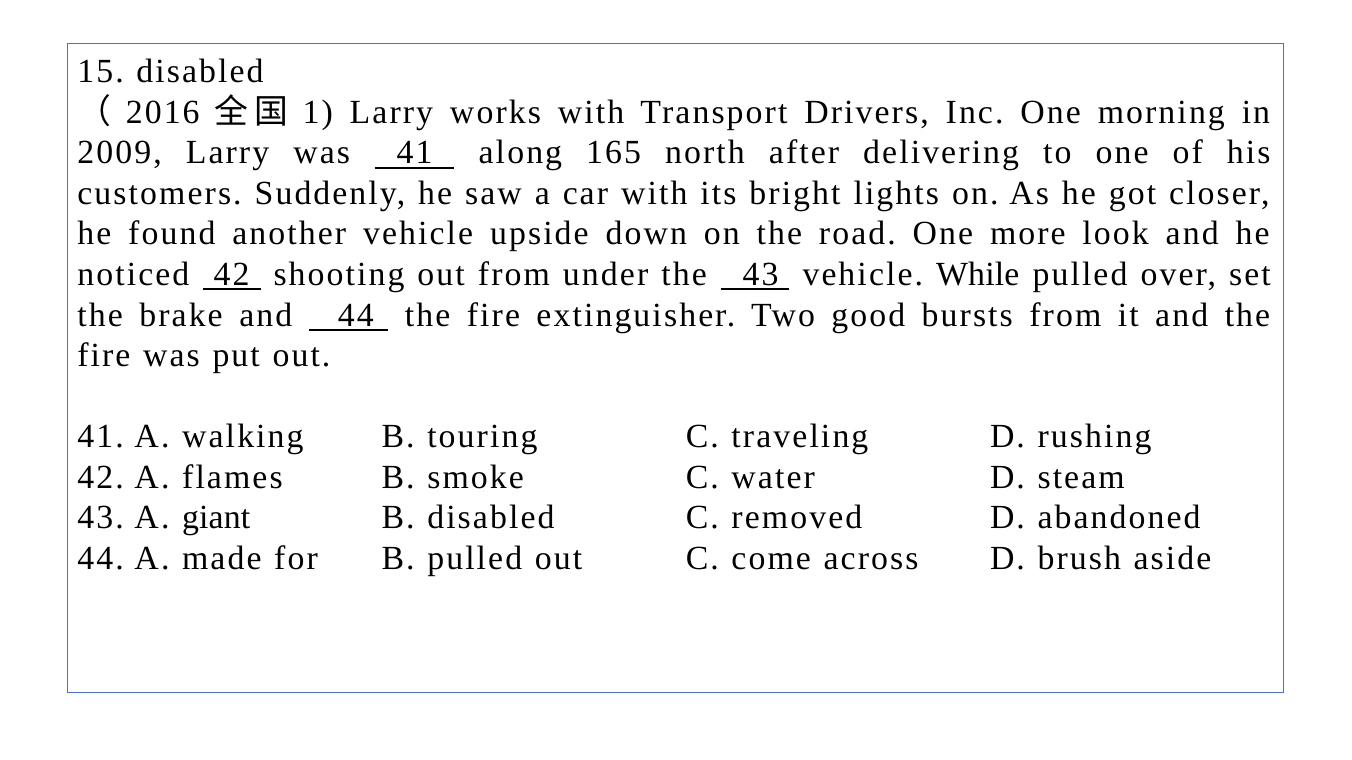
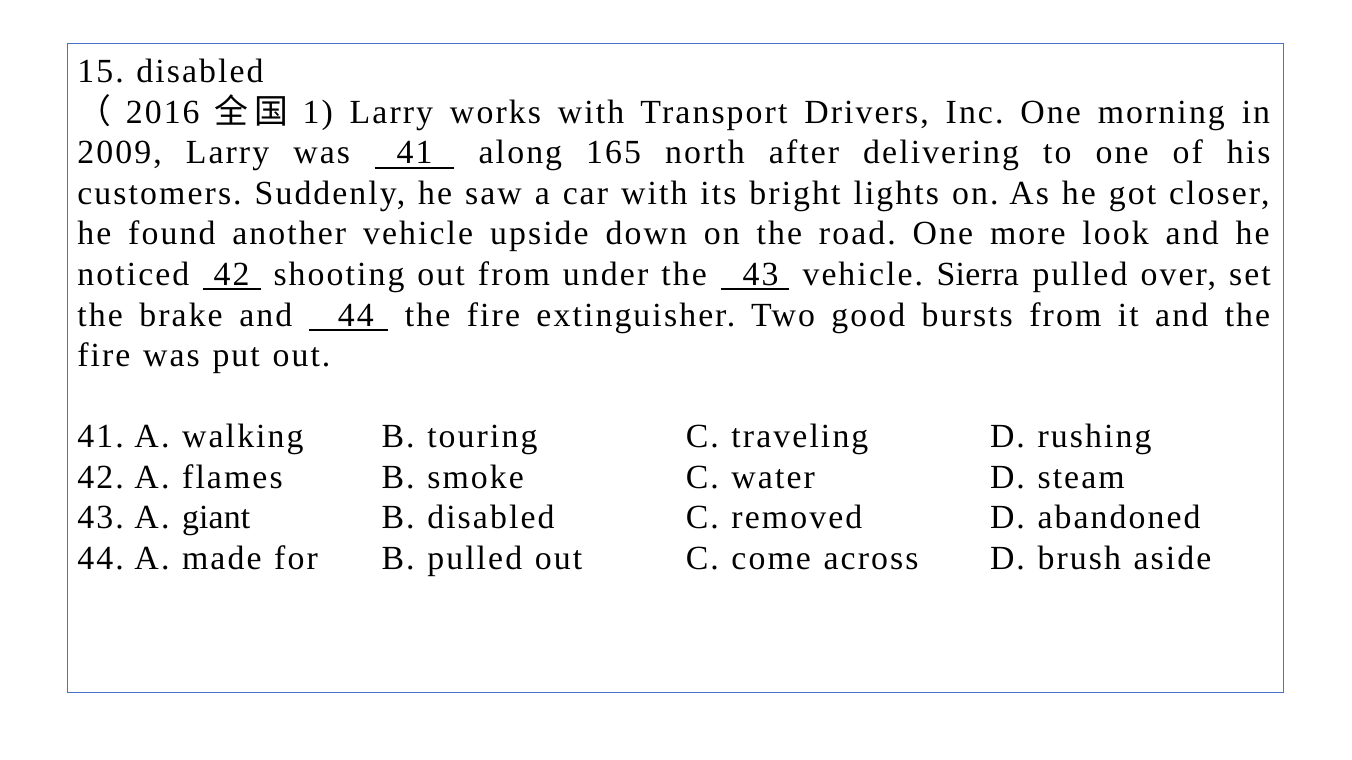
While: While -> Sierra (978, 275)
